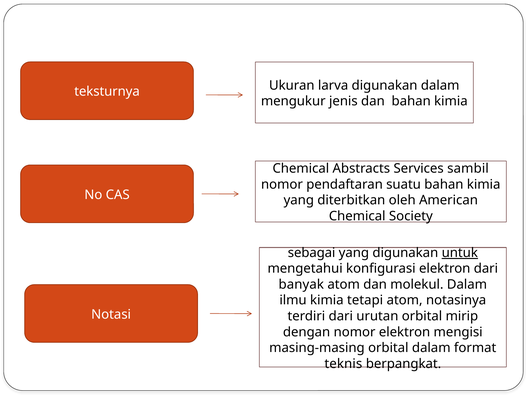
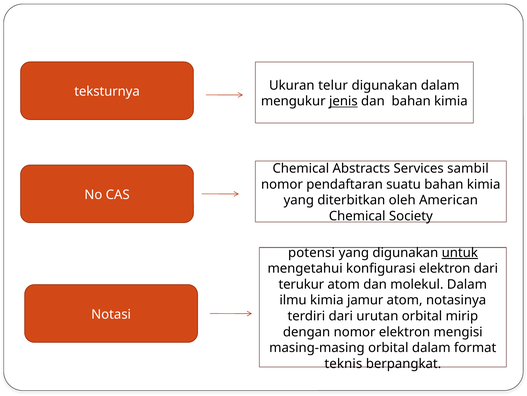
larva: larva -> telur (333, 85)
jenis underline: none -> present (343, 101)
sebagai: sebagai -> potensi (311, 252)
banyak: banyak -> terukur (301, 284)
tetapi: tetapi -> jamur (365, 300)
